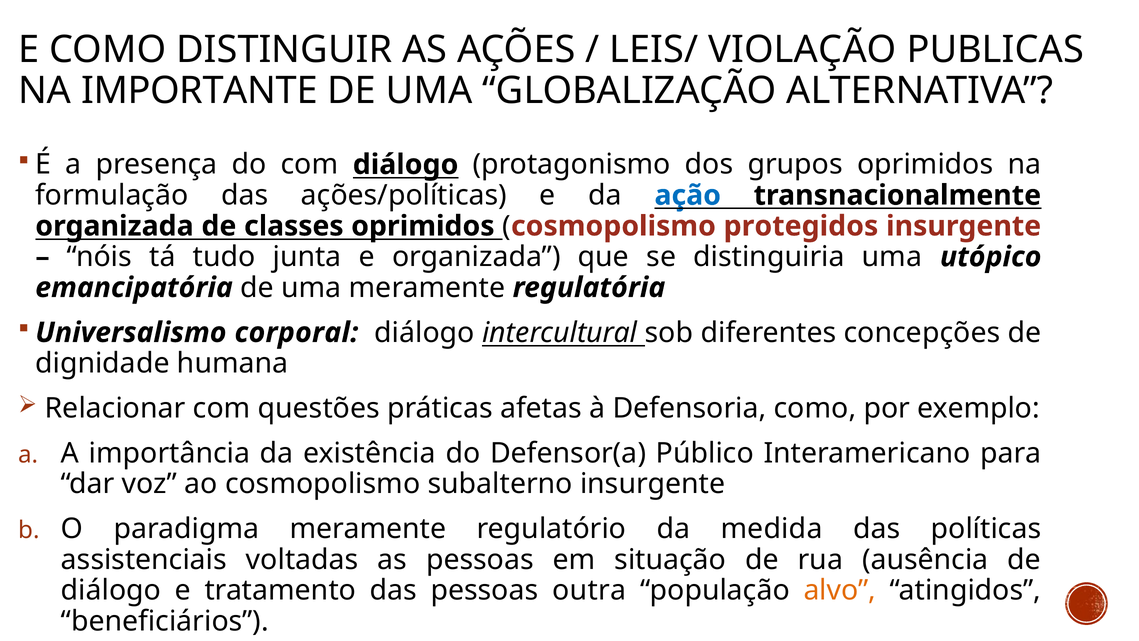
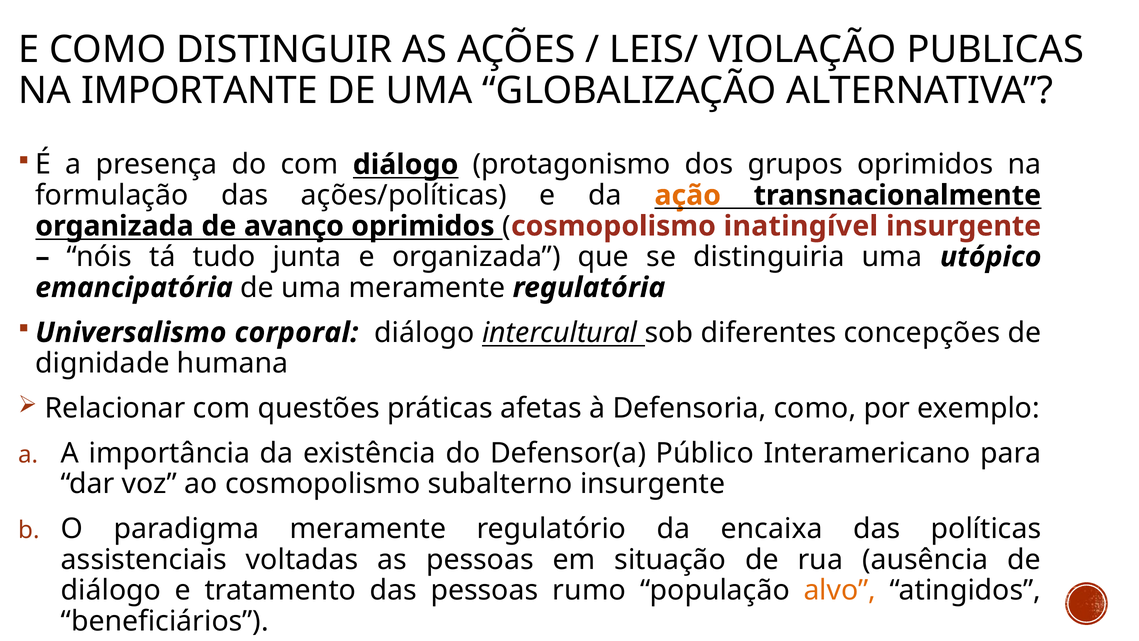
ação colour: blue -> orange (688, 195)
classes: classes -> avanço (294, 226)
protegidos: protegidos -> inatingível (801, 226)
medida: medida -> encaixa (772, 529)
outra: outra -> rumo (589, 590)
